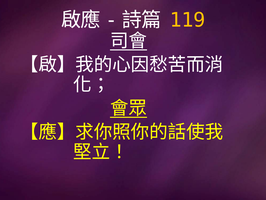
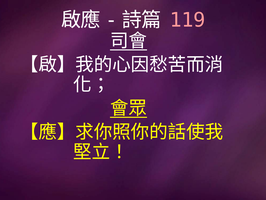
119 colour: yellow -> pink (188, 20)
